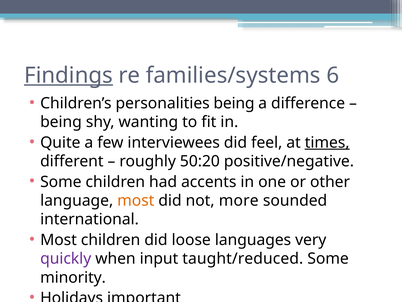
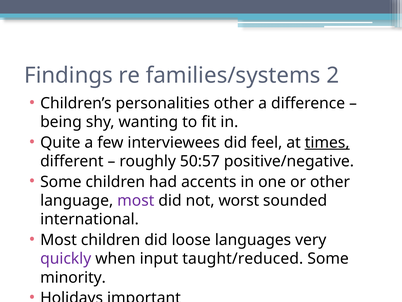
Findings underline: present -> none (69, 75)
6: 6 -> 2 (333, 75)
personalities being: being -> other (234, 103)
50:20: 50:20 -> 50:57 (200, 161)
most colour: orange -> purple (136, 200)
more: more -> worst (239, 200)
